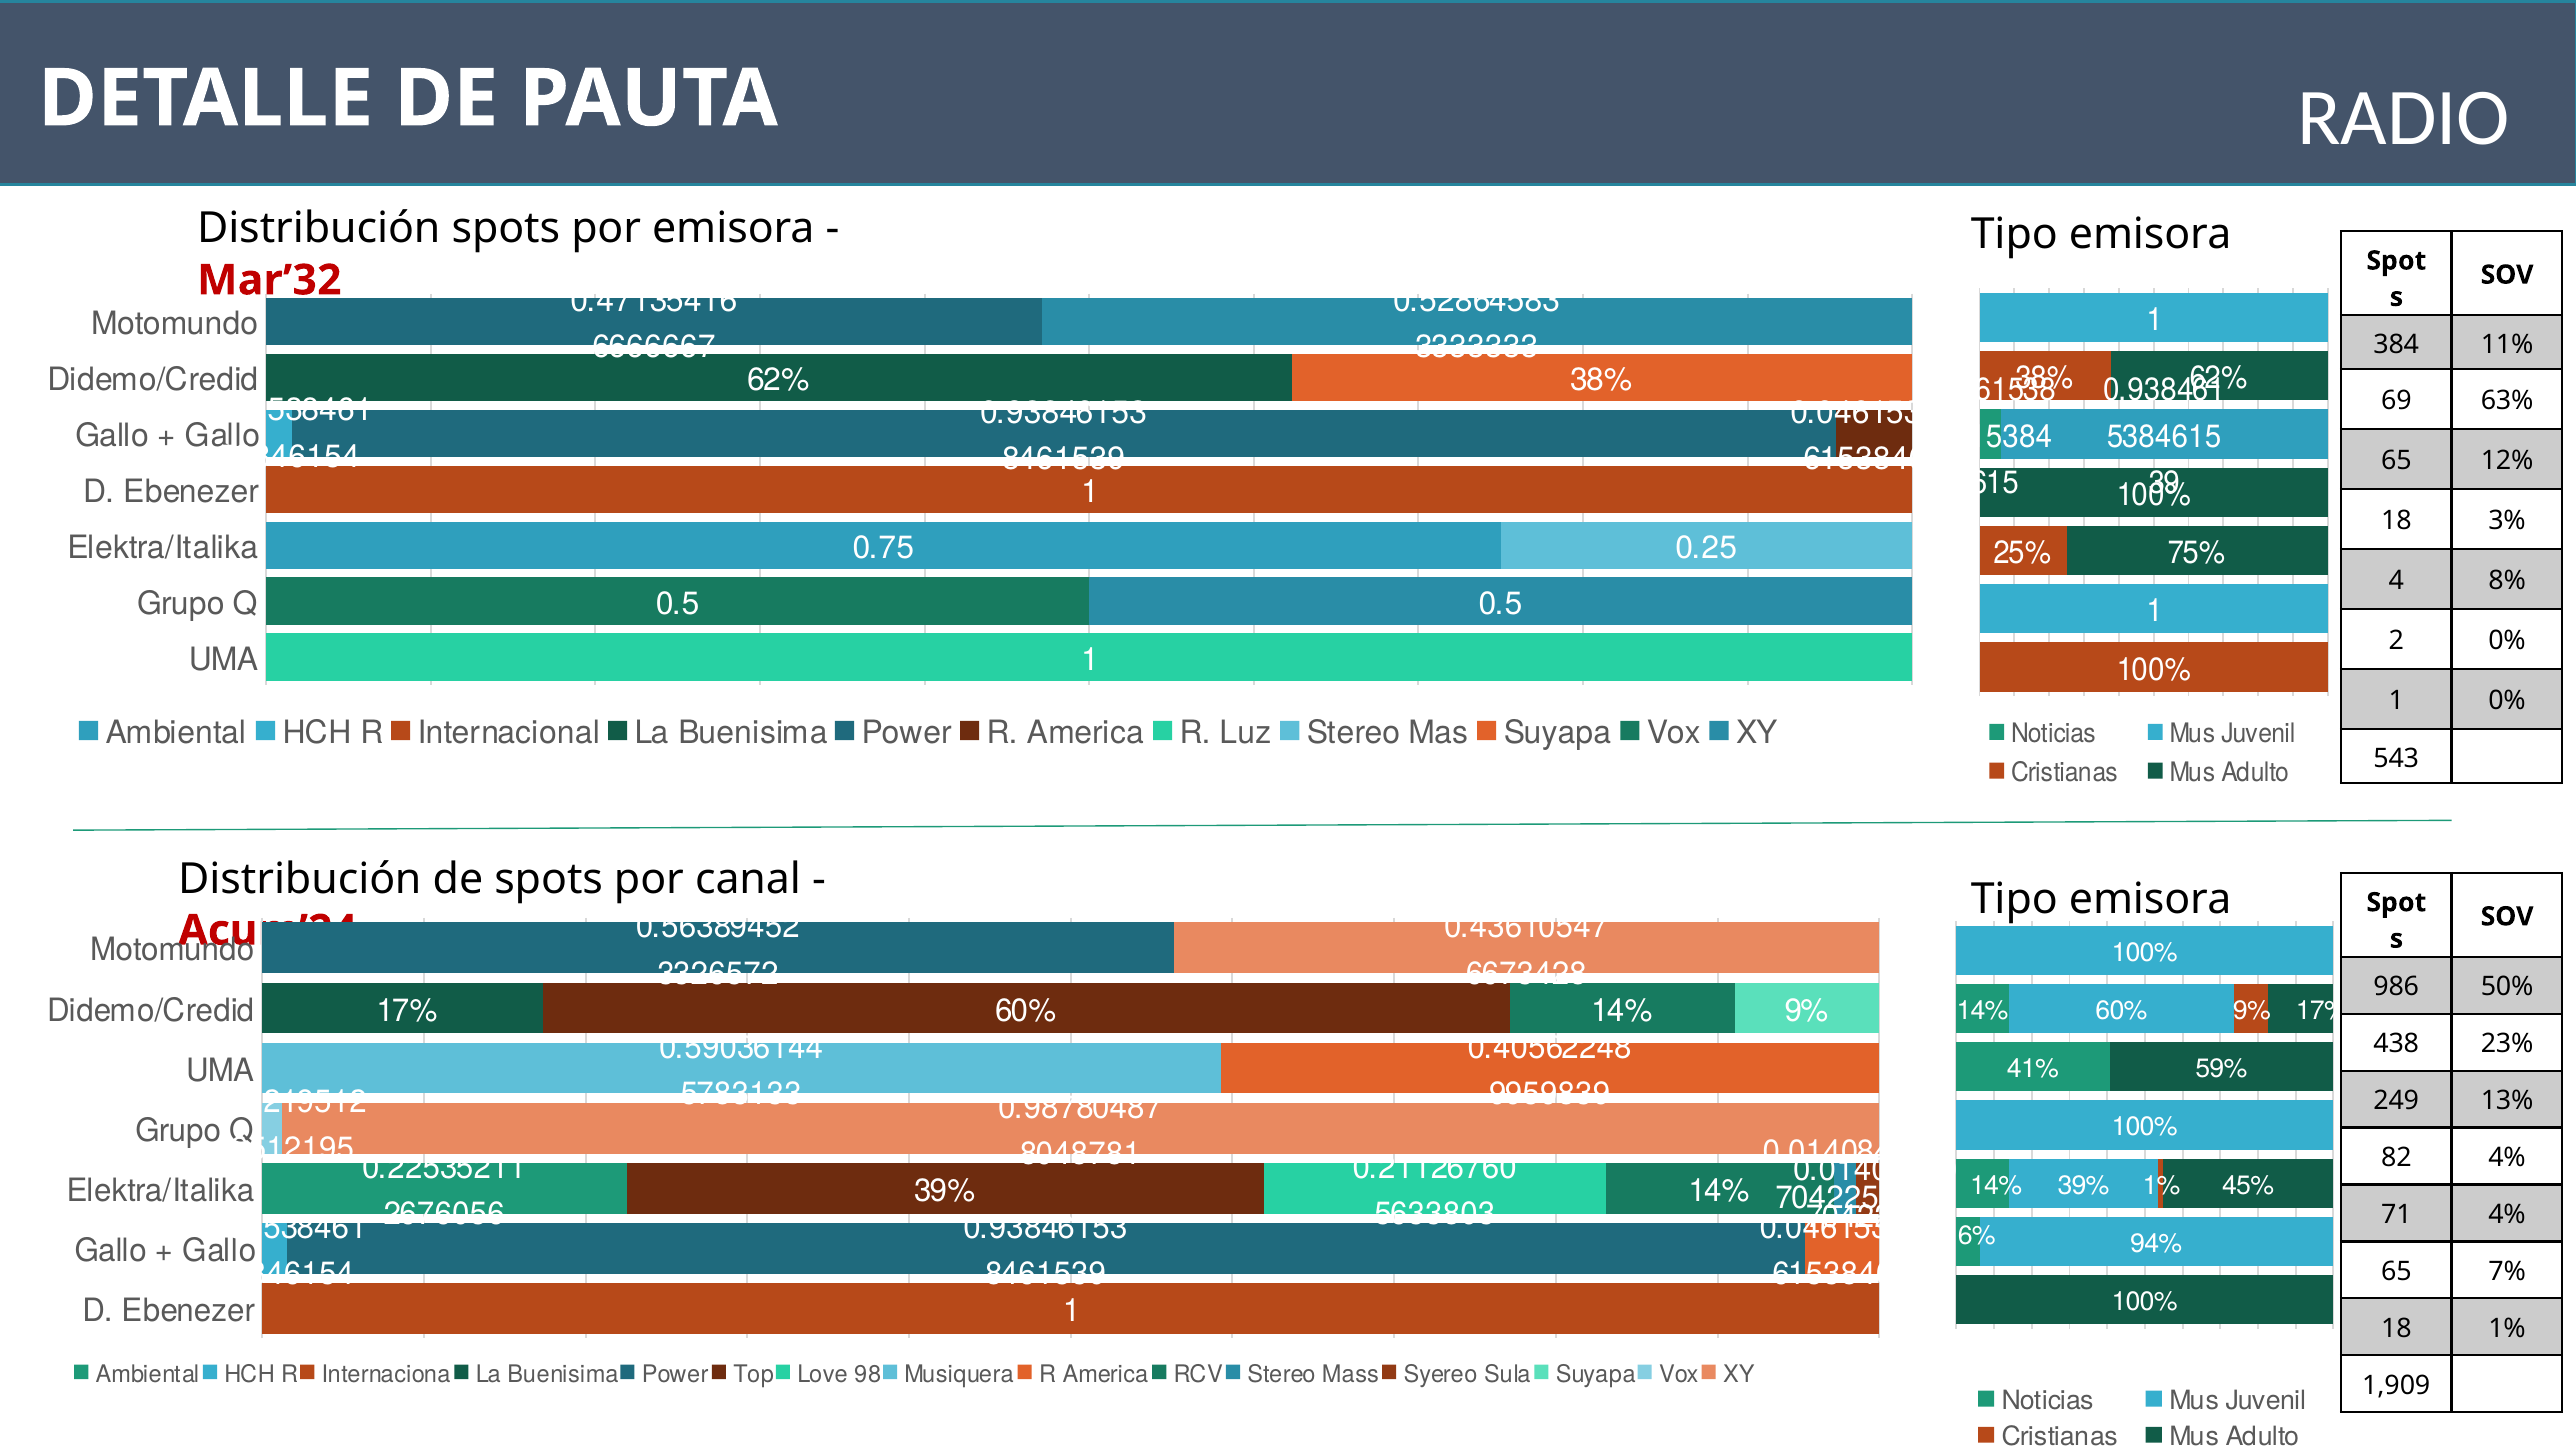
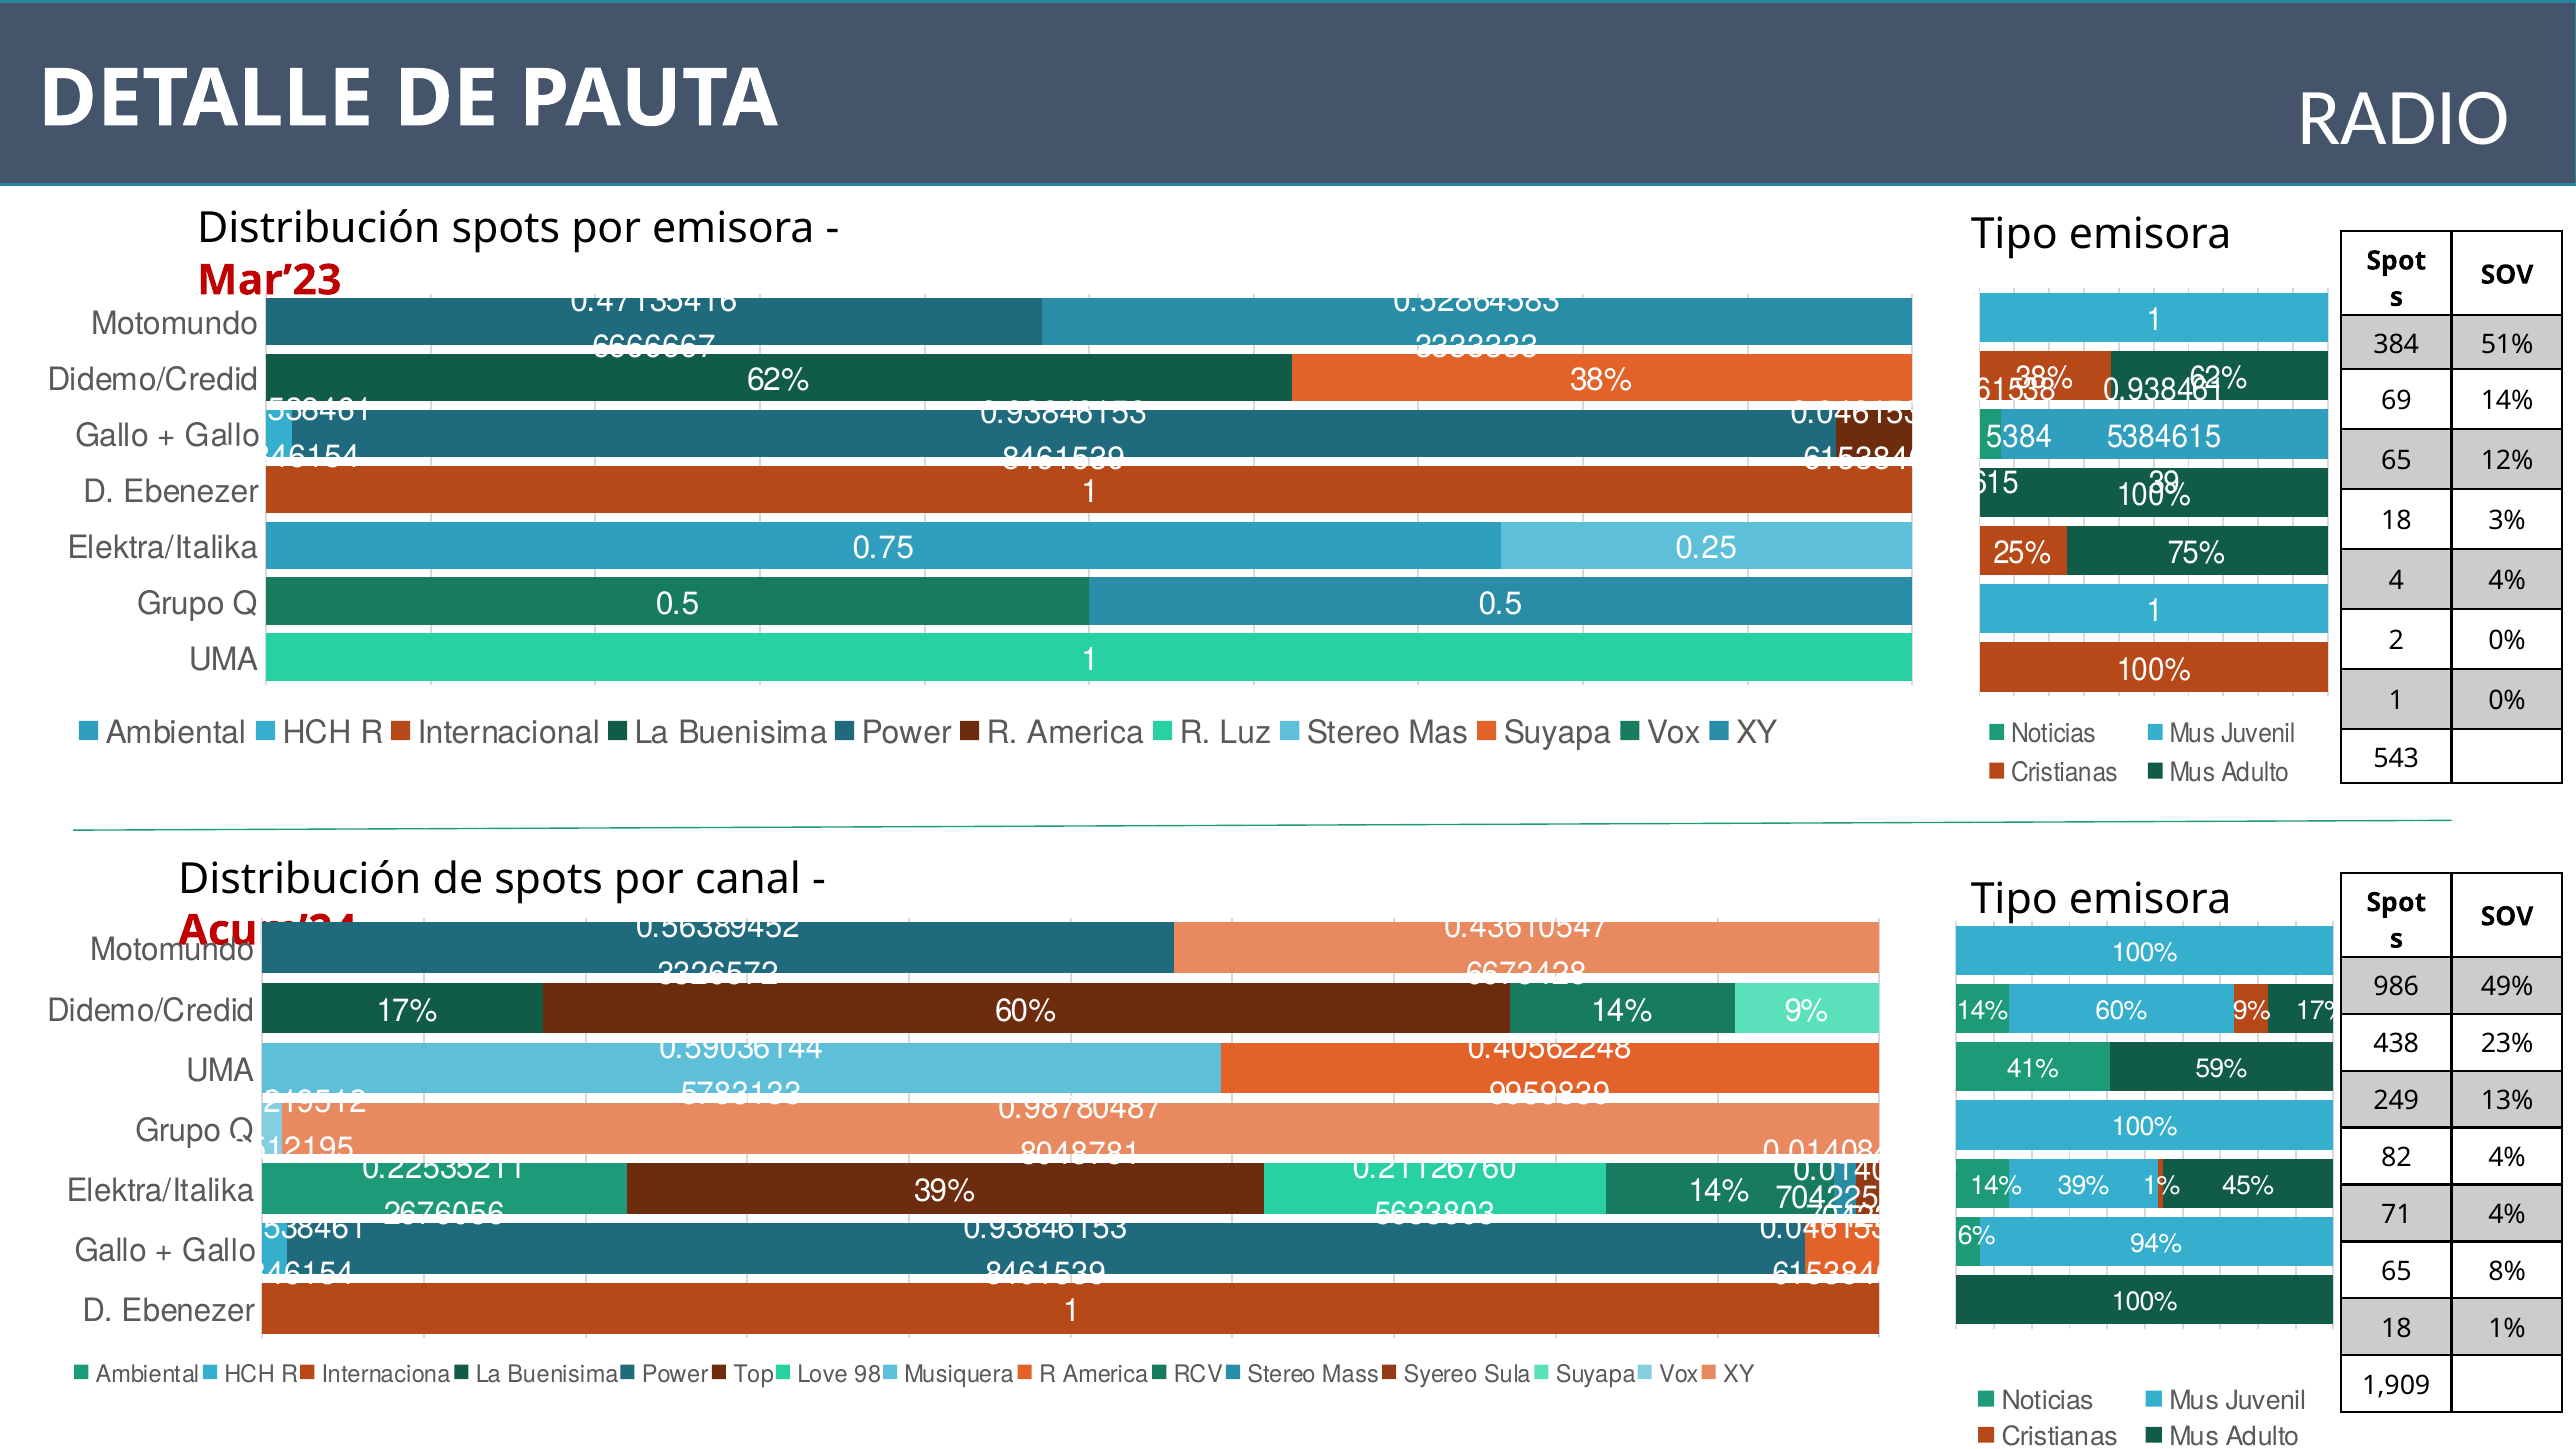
Mar’32: Mar’32 -> Mar’23 (269, 280)
11%: 11% -> 51% (2507, 345)
69 63%: 63% -> 14% (2507, 401)
4 8%: 8% -> 4% (2507, 581)
50%: 50% -> 49% (2507, 987)
7%: 7% -> 8% (2507, 1271)
